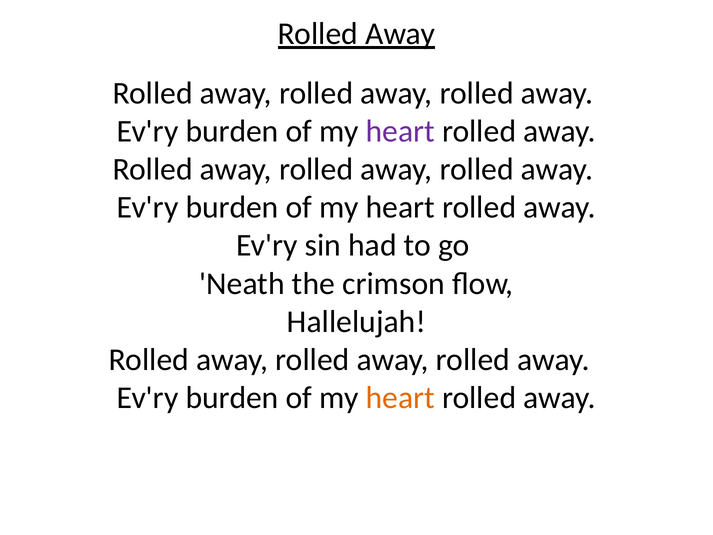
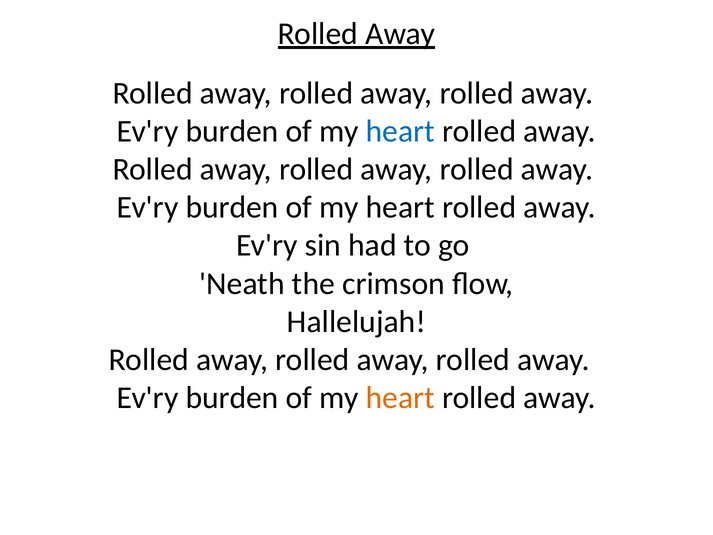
heart colour: purple -> blue (400, 131)
